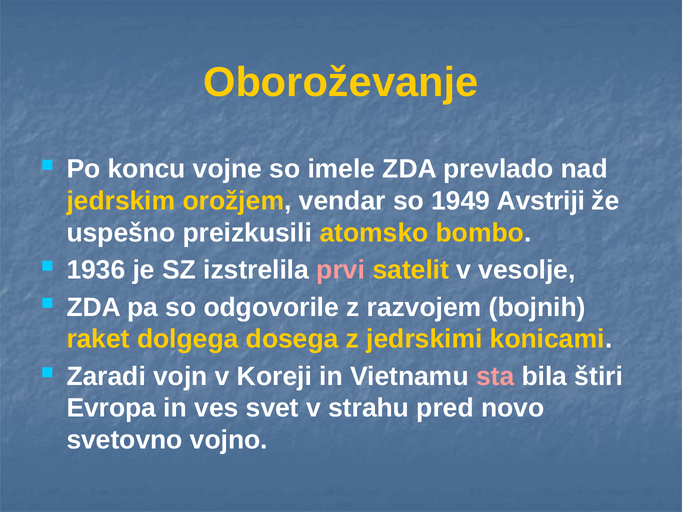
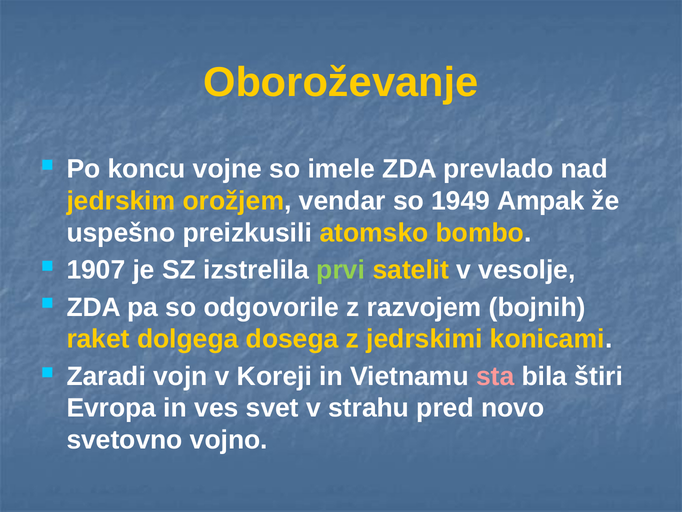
Avstriji: Avstriji -> Ampak (541, 201)
1936: 1936 -> 1907 (96, 270)
prvi colour: pink -> light green (341, 270)
